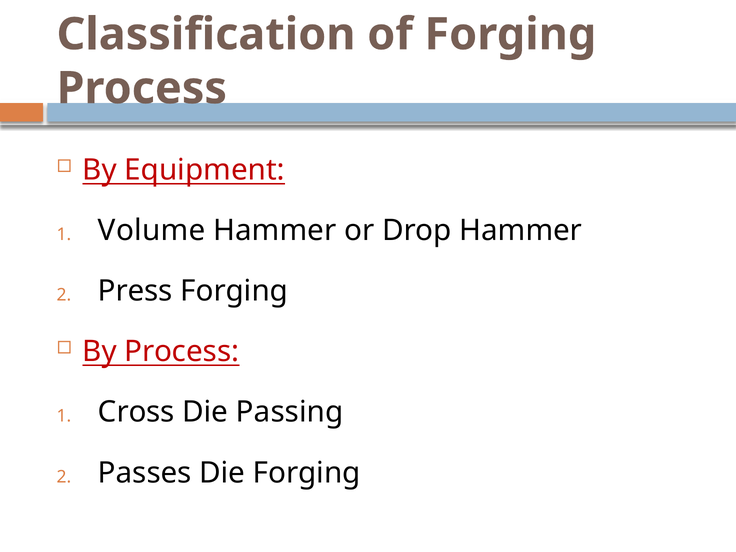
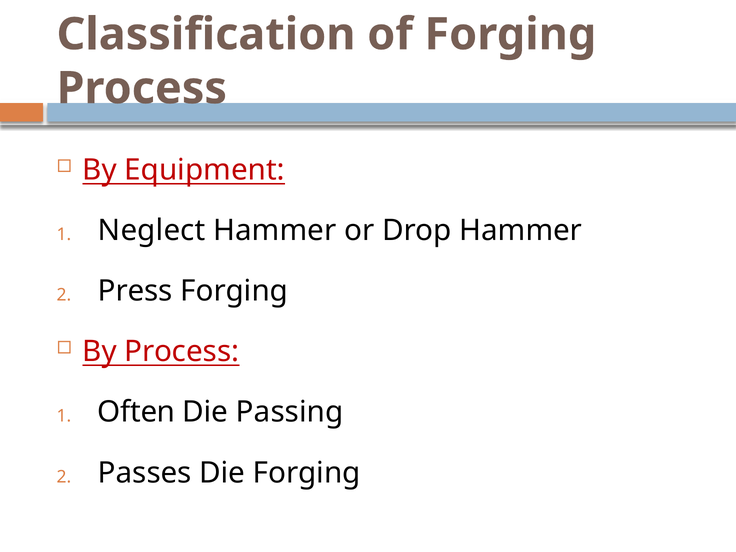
Volume: Volume -> Neglect (152, 231)
Cross: Cross -> Often (136, 412)
